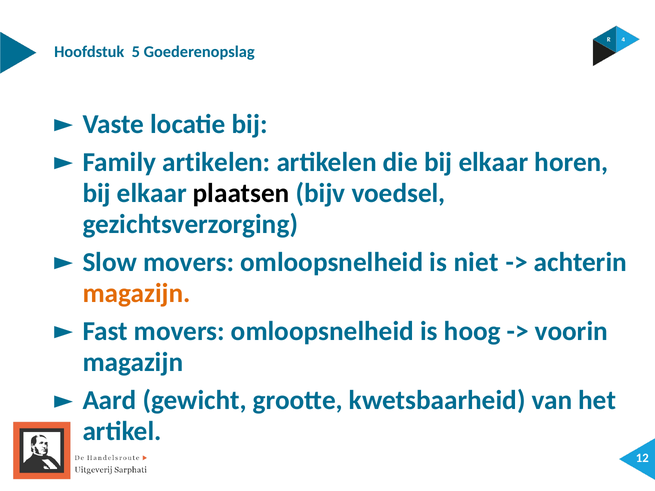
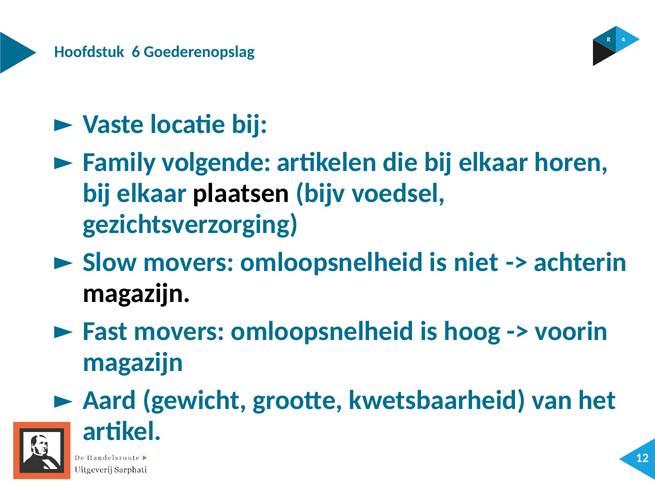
5: 5 -> 6 (136, 52)
Family artikelen: artikelen -> volgende (216, 162)
magazijn colour: orange -> black (137, 293)
